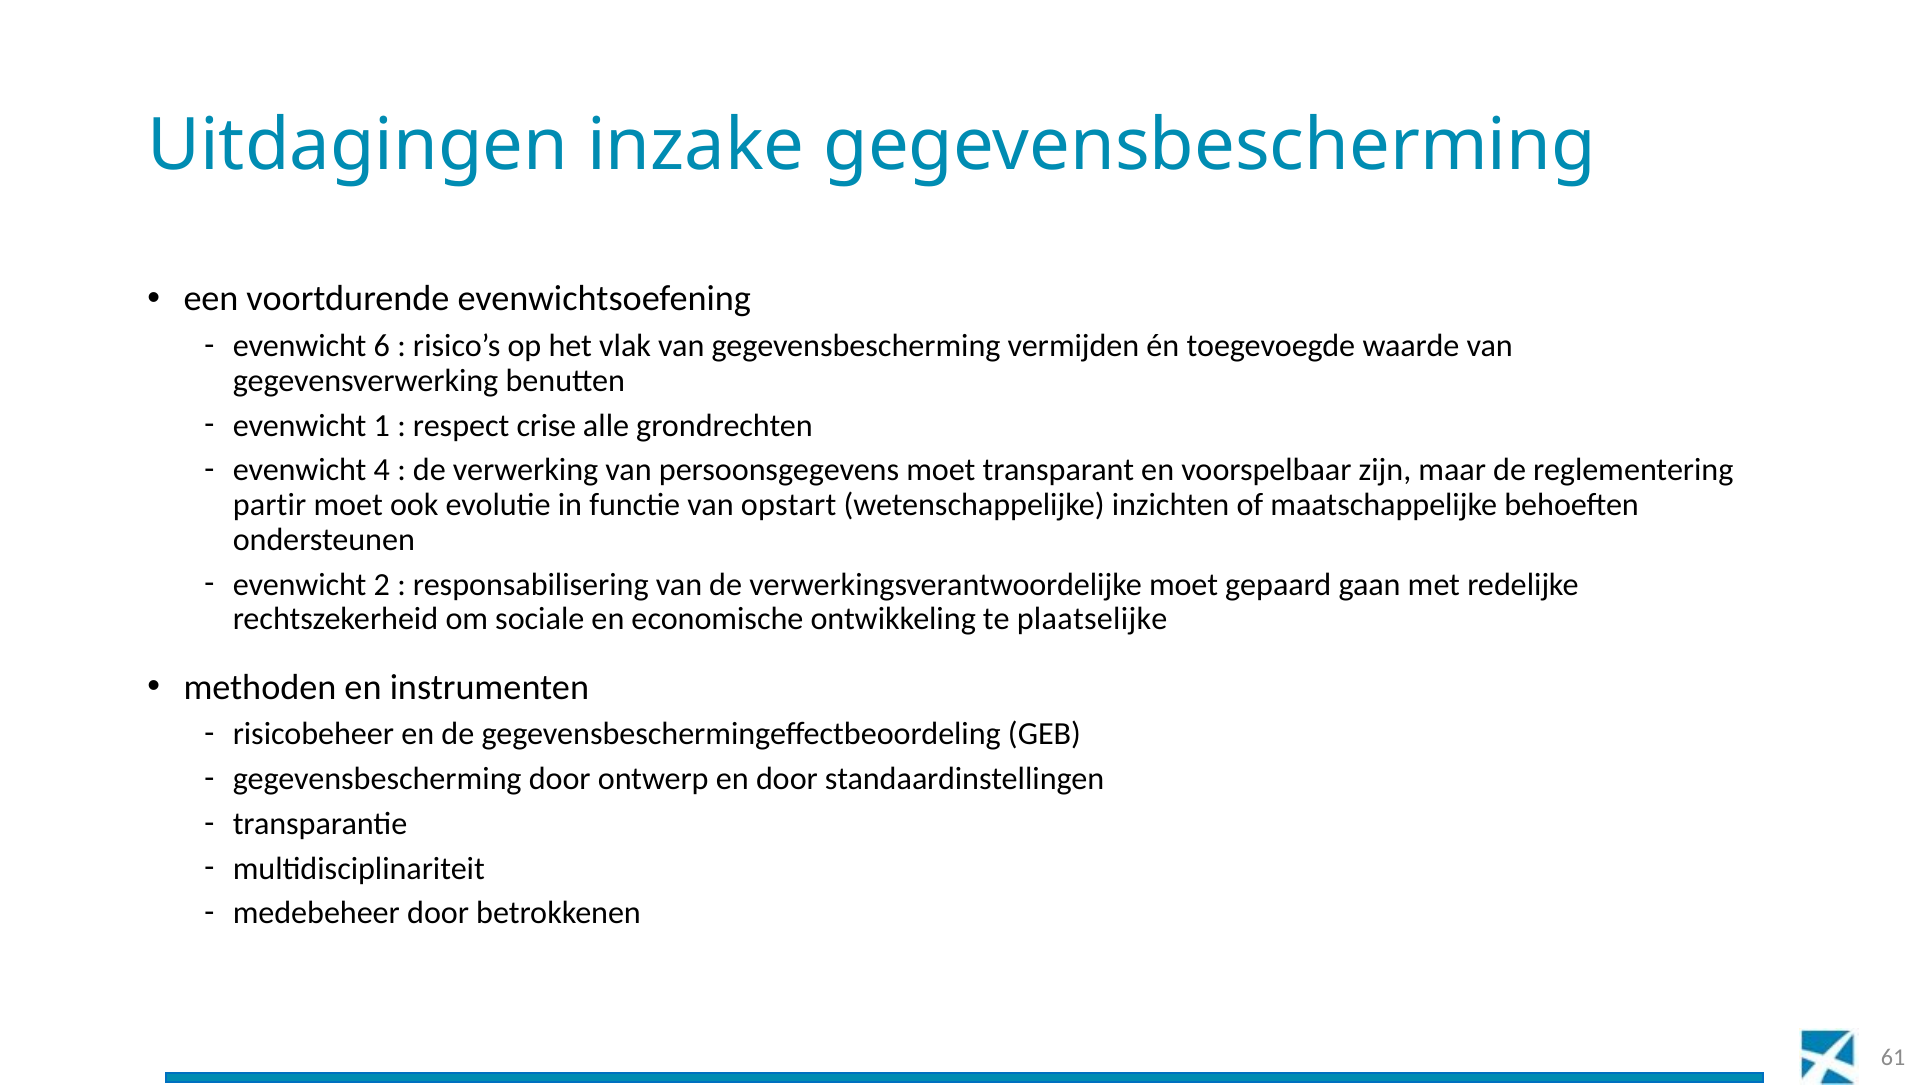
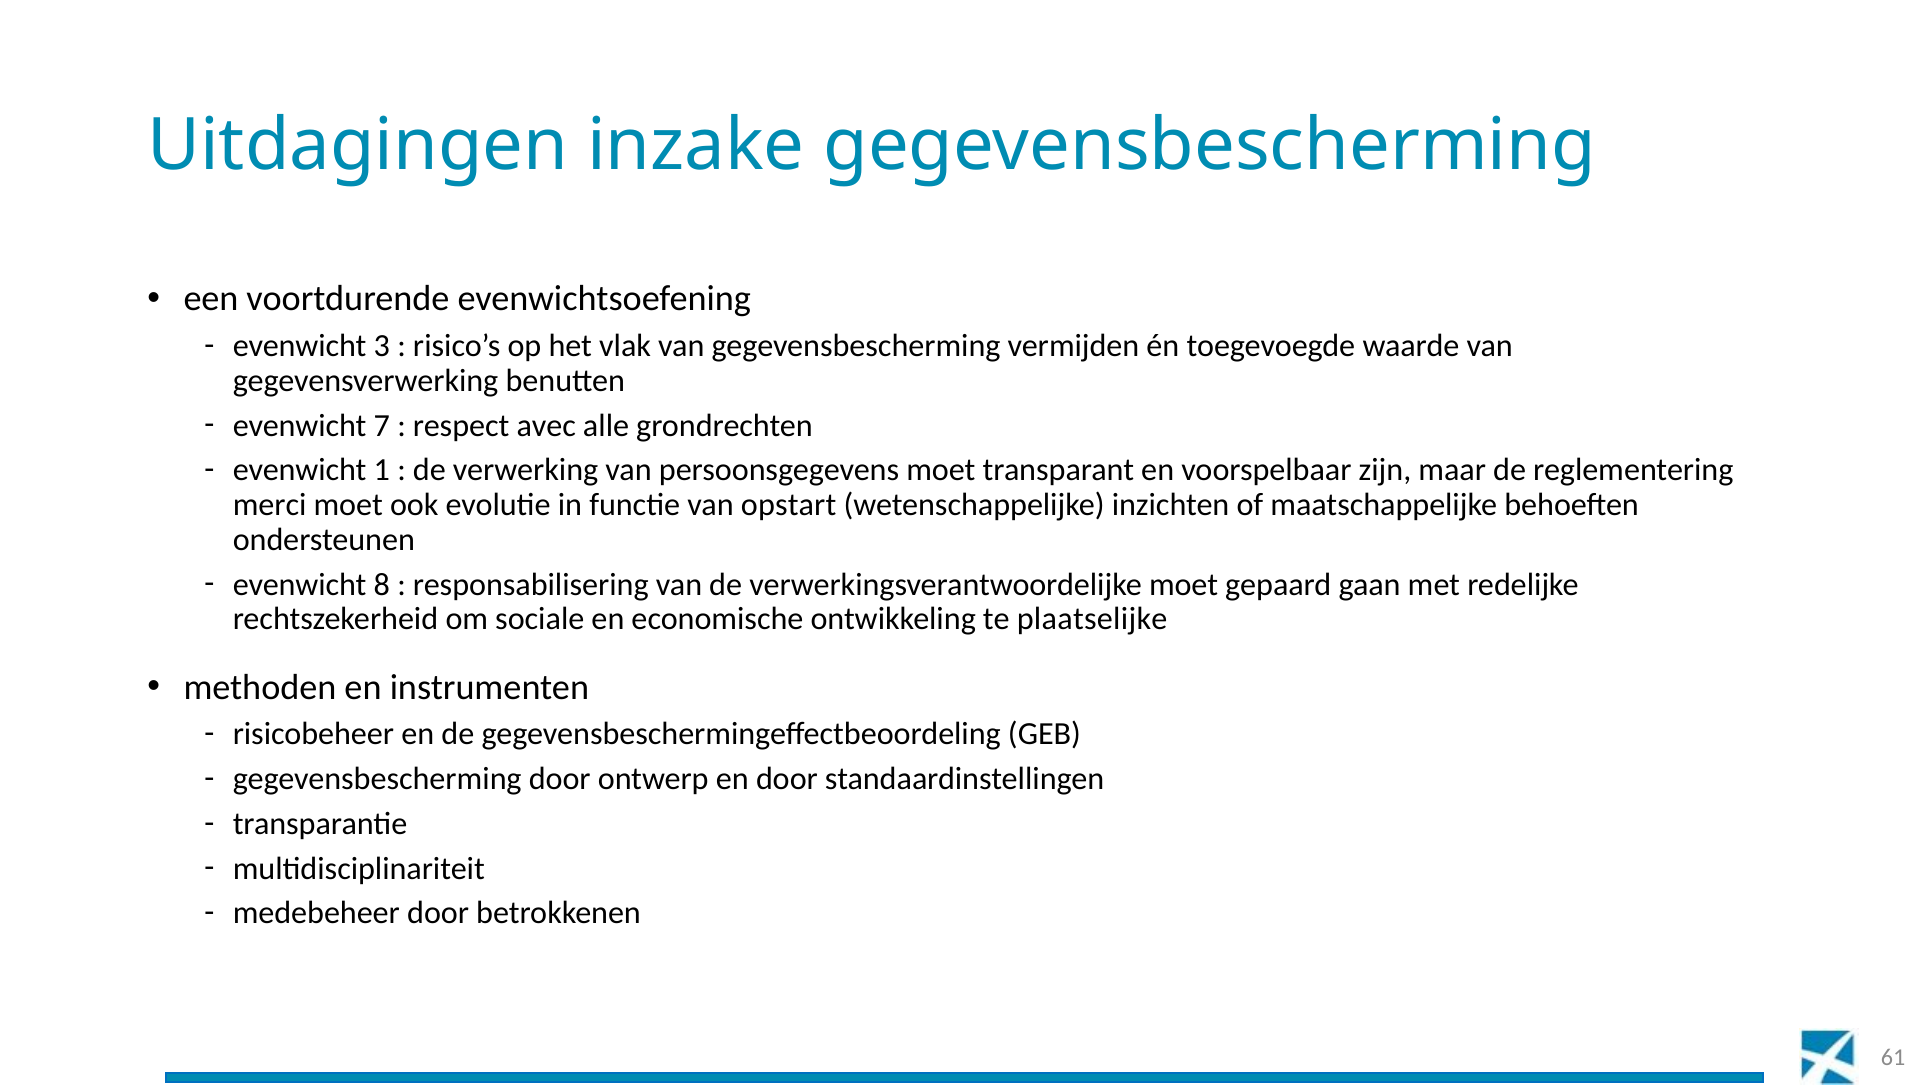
6: 6 -> 3 (382, 346)
1: 1 -> 7 (382, 425)
crise: crise -> avec (546, 425)
4: 4 -> 1 (382, 470)
partir: partir -> merci (270, 505)
2: 2 -> 8 (382, 584)
